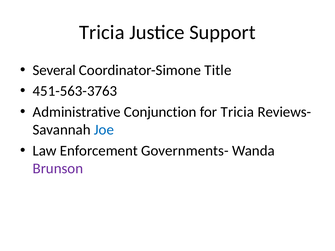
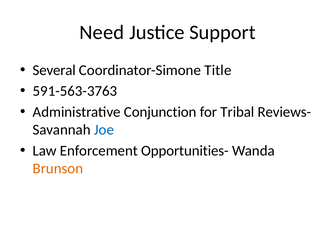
Tricia: Tricia -> Need (102, 32)
451-563-3763: 451-563-3763 -> 591-563-3763 (75, 91)
for Tricia: Tricia -> Tribal (237, 112)
Governments-: Governments- -> Opportunities- (185, 151)
Brunson colour: purple -> orange (58, 169)
